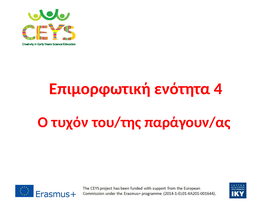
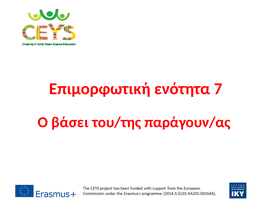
4: 4 -> 7 (218, 89)
τυχόν: τυχόν -> βάσει (70, 122)
